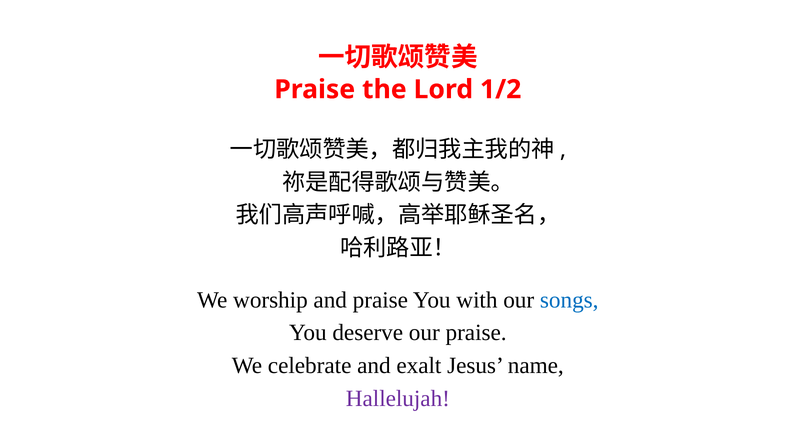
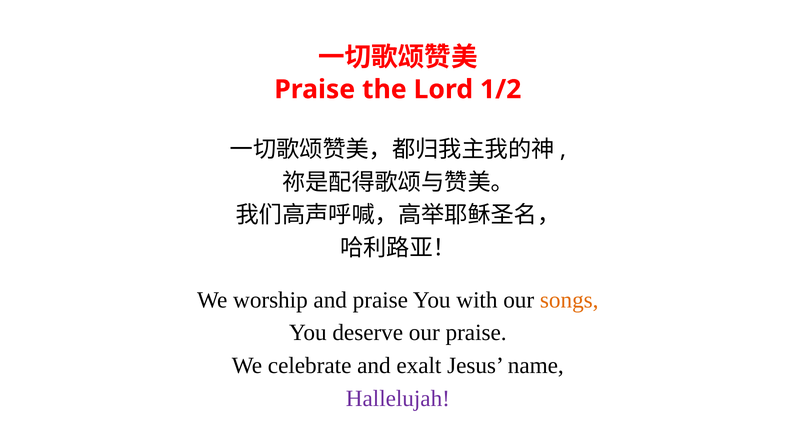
songs colour: blue -> orange (569, 300)
